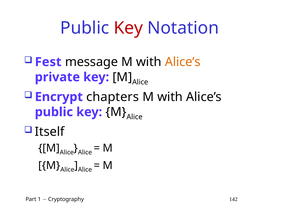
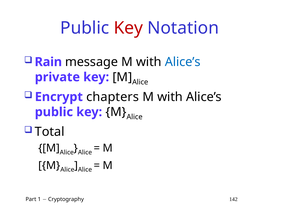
Fest: Fest -> Rain (48, 62)
Alice’s colour: orange -> blue (183, 62)
Itself: Itself -> Total (50, 132)
